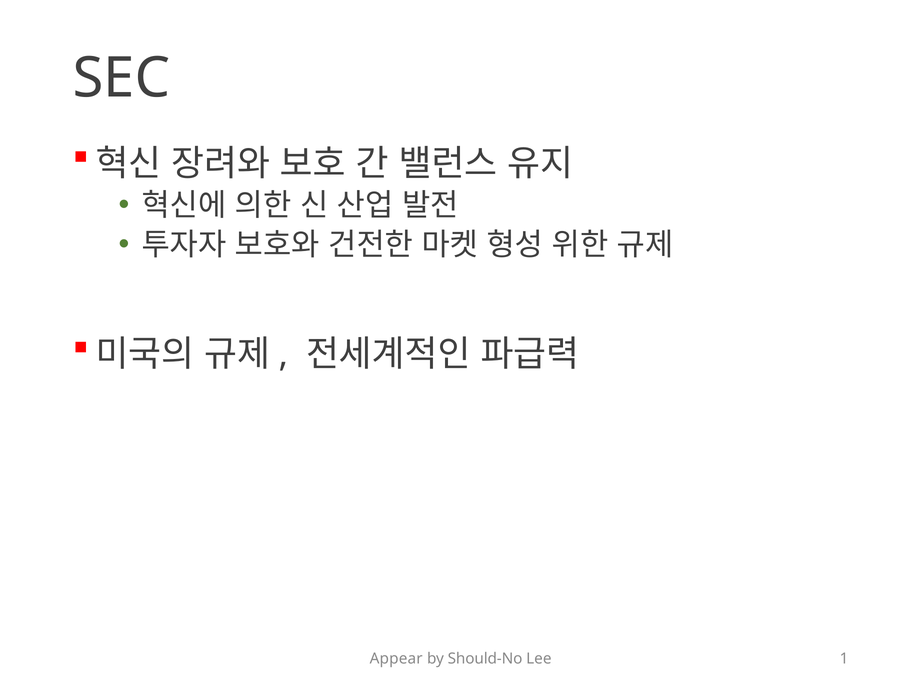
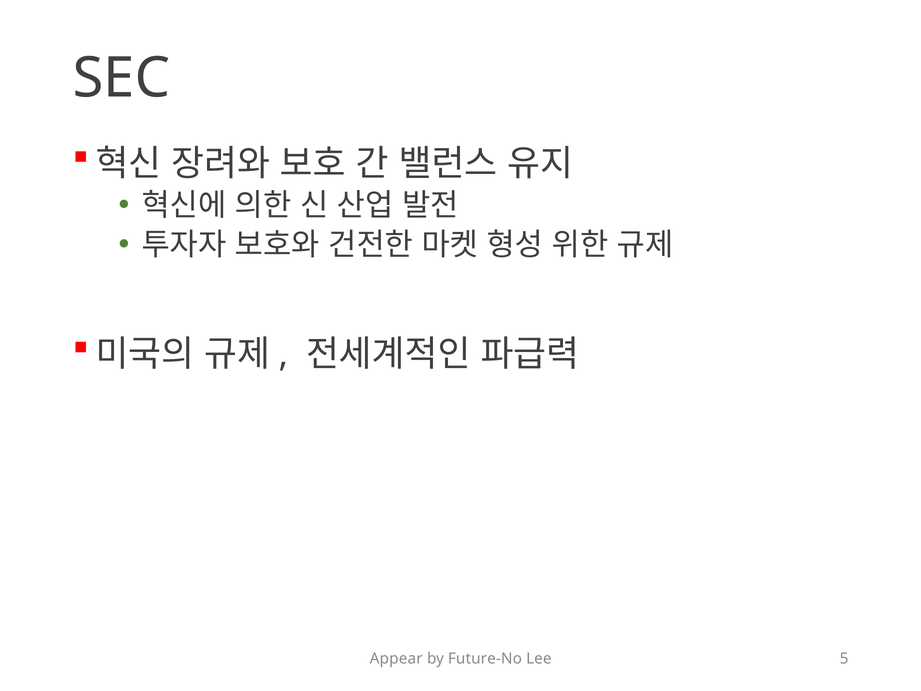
Should-No: Should-No -> Future-No (485, 658)
1: 1 -> 5 (844, 658)
